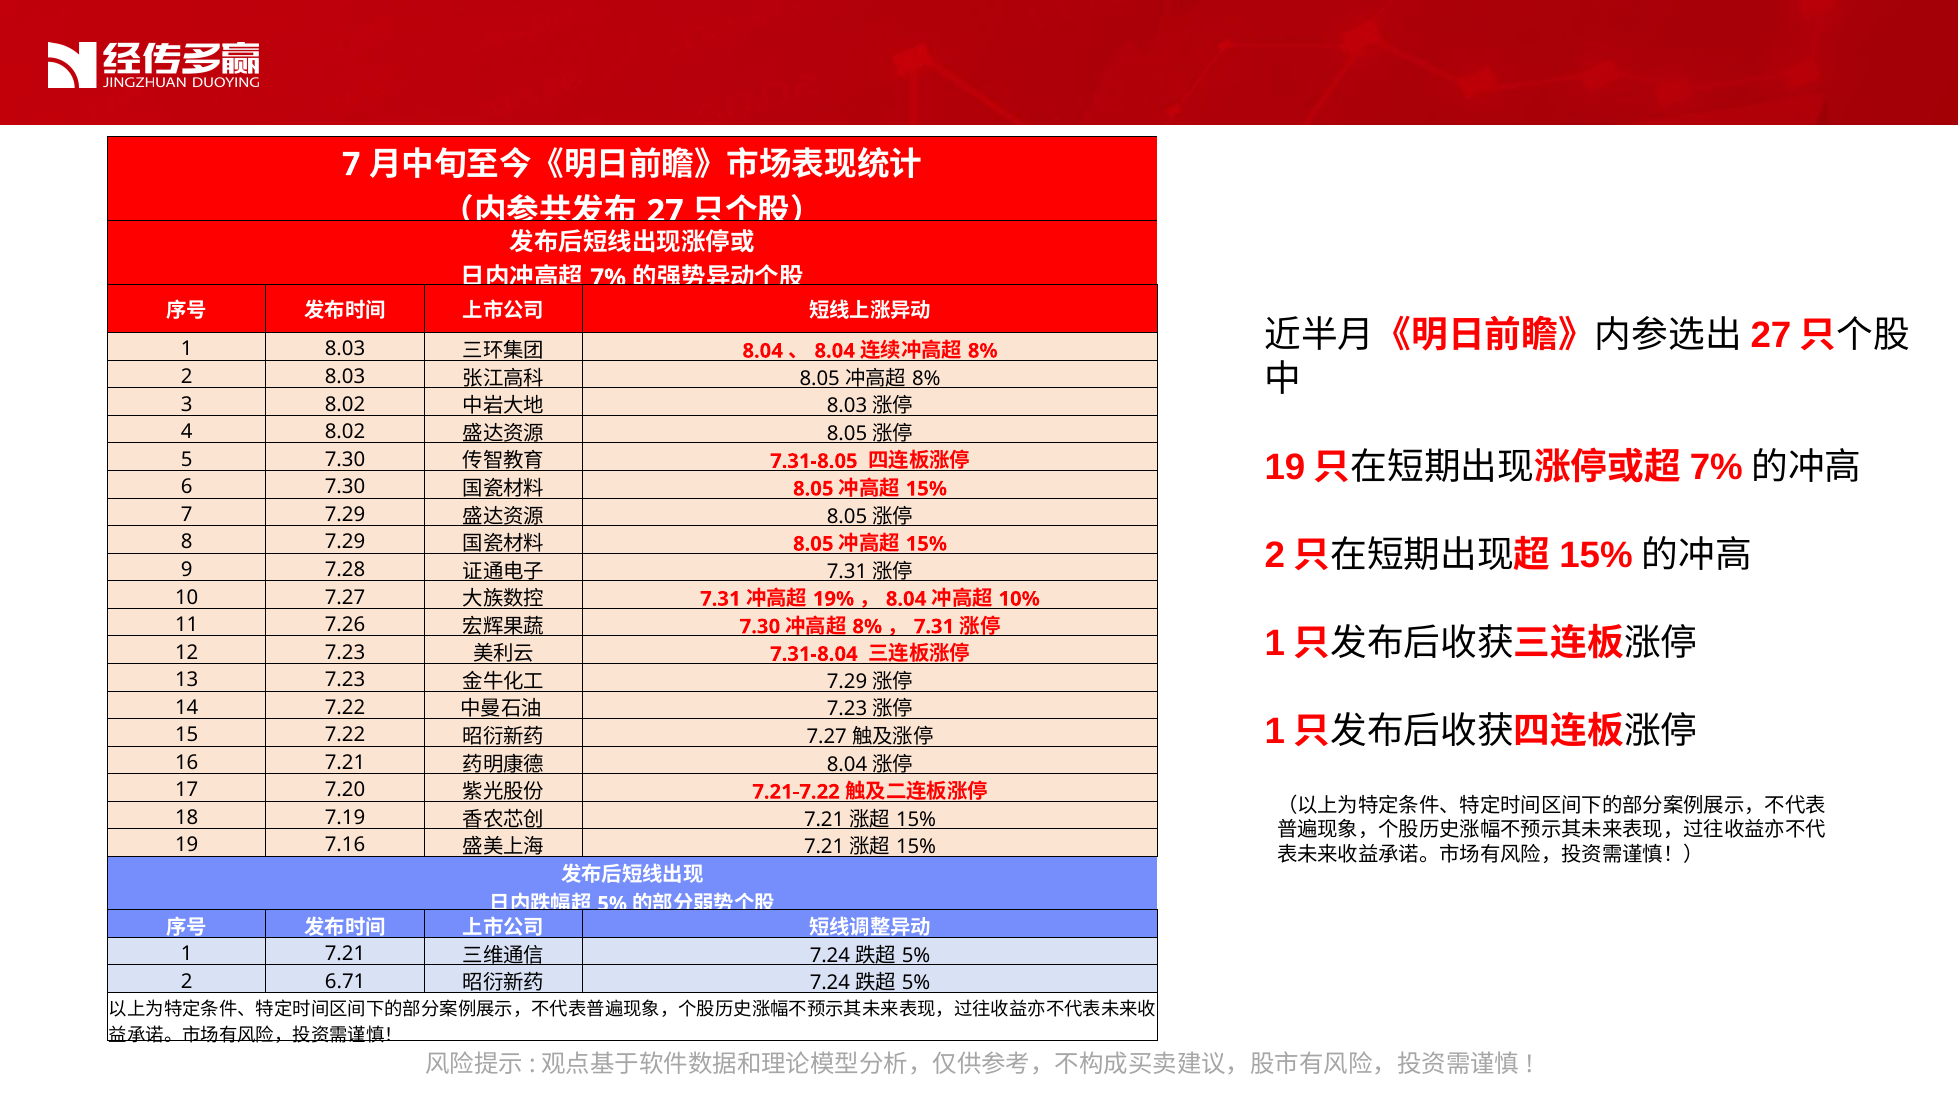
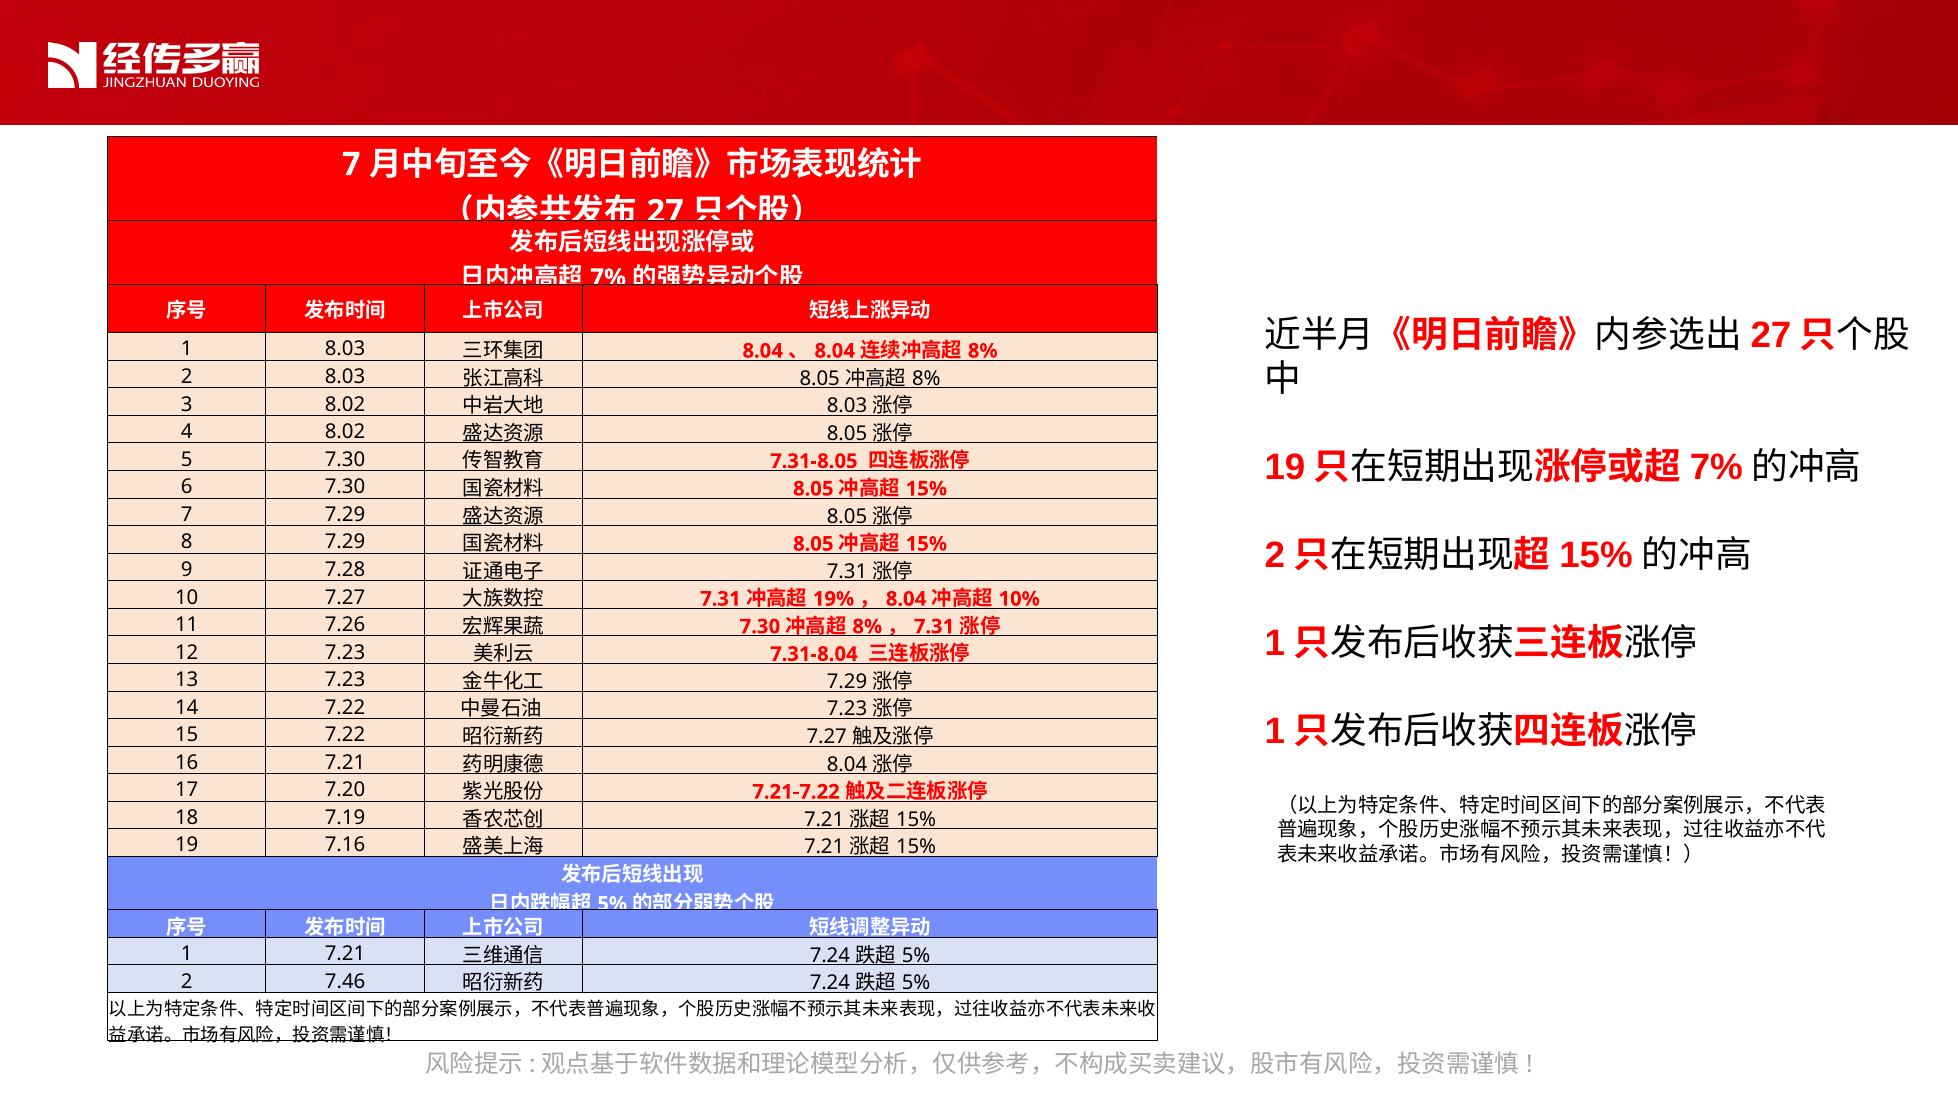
6.71: 6.71 -> 7.46 (345, 982)
